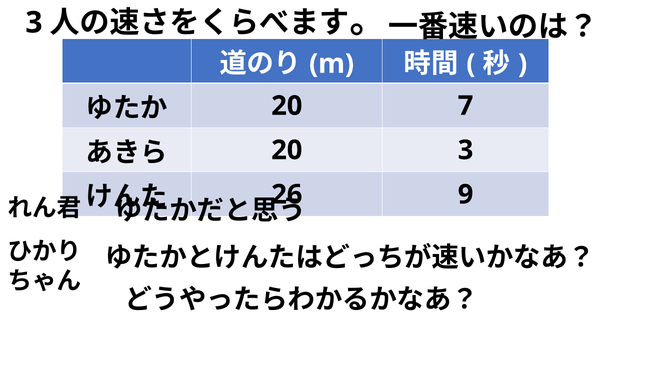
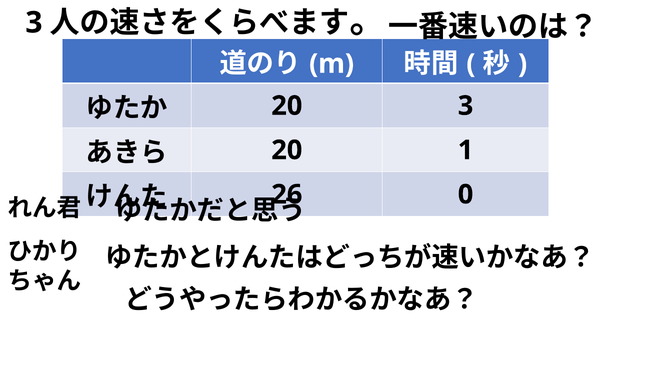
20 7: 7 -> 3 (466, 106)
20 3: 3 -> 1 (466, 150)
9: 9 -> 0 (466, 194)
